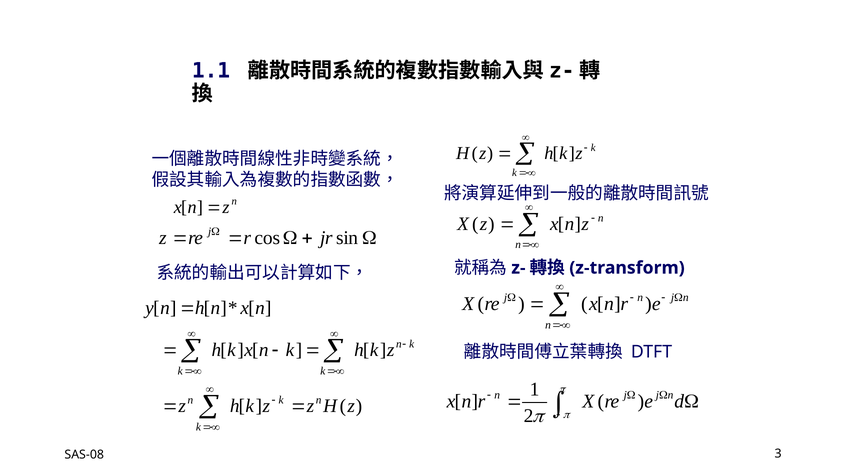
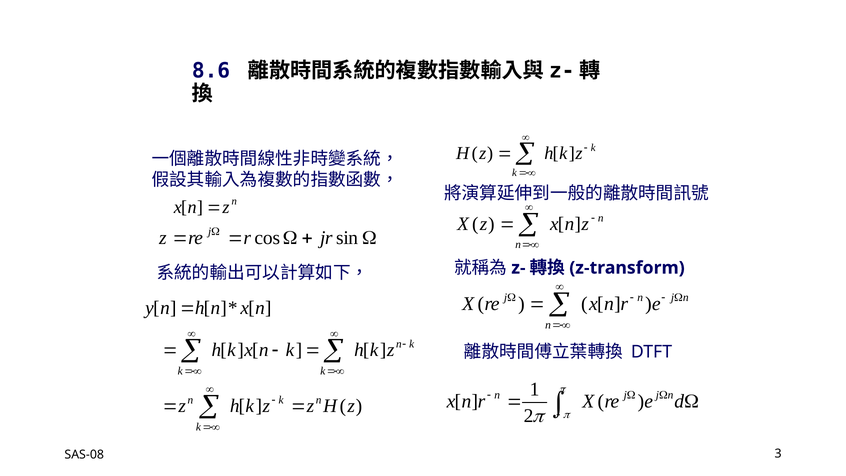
1.1: 1.1 -> 8.6 (211, 71)
